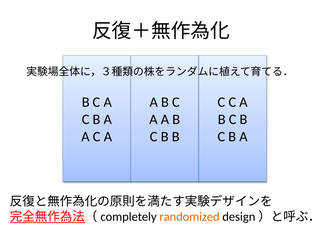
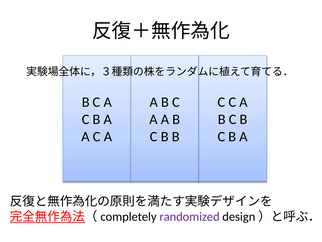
randomized colour: orange -> purple (189, 216)
